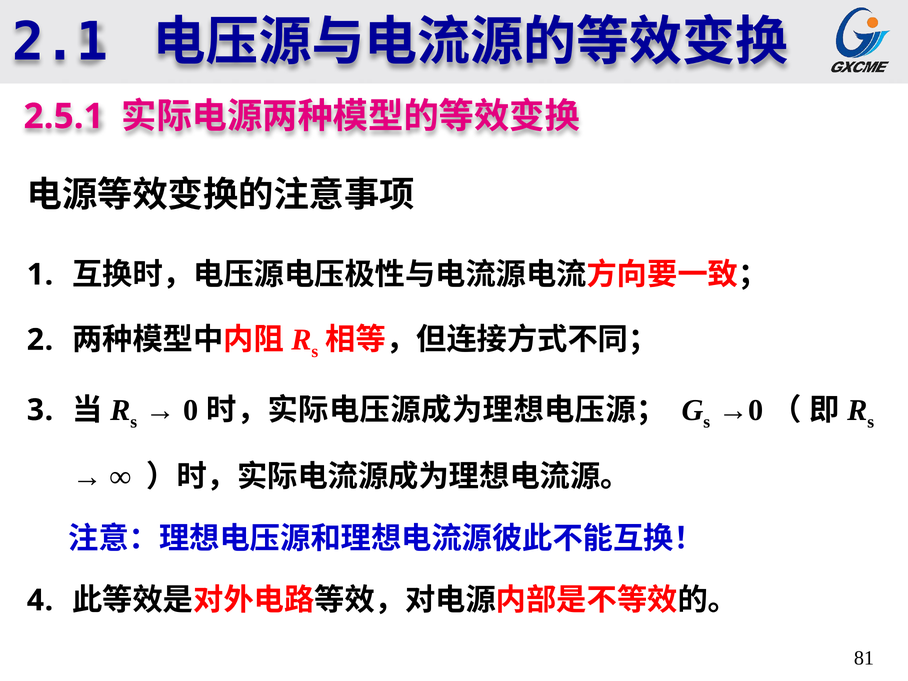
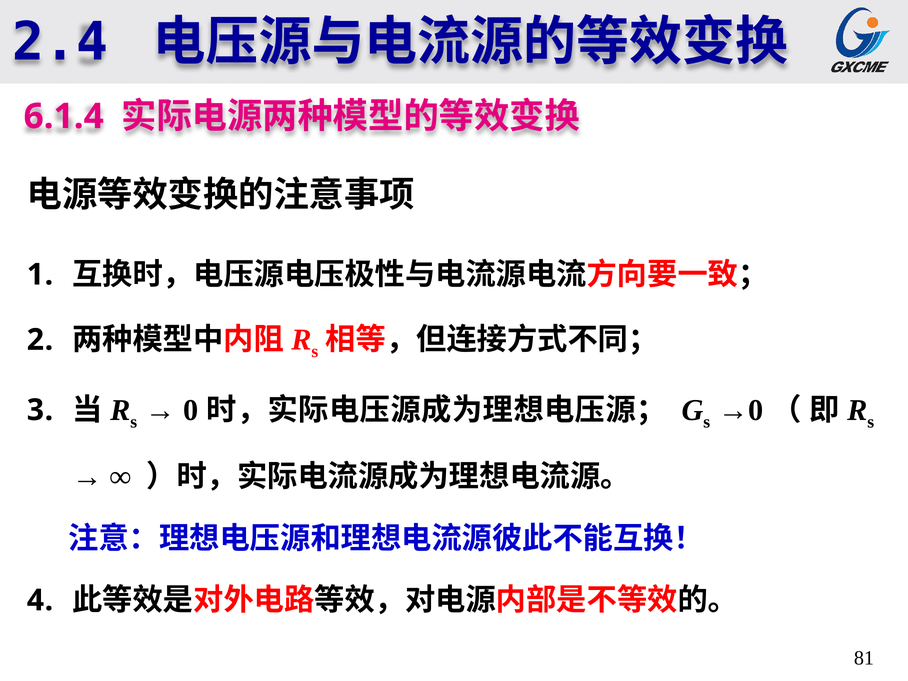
2.1: 2.1 -> 2.4 (60, 43)
2.5.1: 2.5.1 -> 6.1.4 (64, 116)
